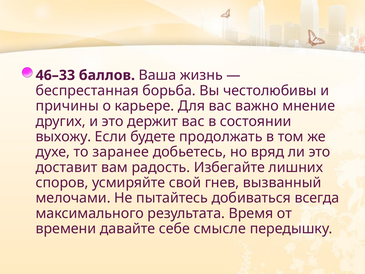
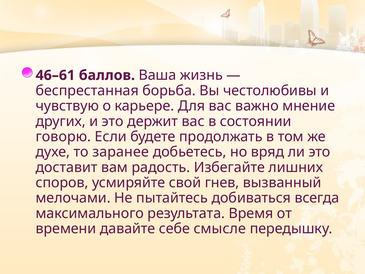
46–33: 46–33 -> 46–61 (55, 75)
причины: причины -> чувствую (67, 106)
выхожу: выхожу -> говорю (63, 137)
